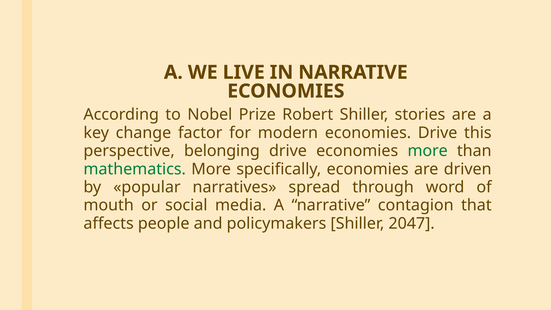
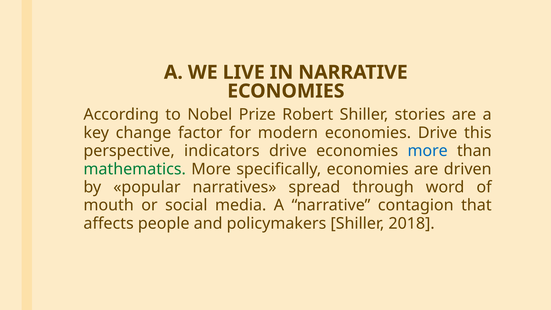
belonging: belonging -> indicators (222, 151)
more colour: green -> blue (428, 151)
2047: 2047 -> 2018 (412, 223)
